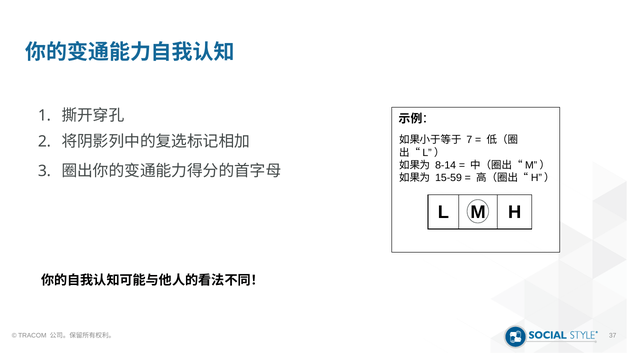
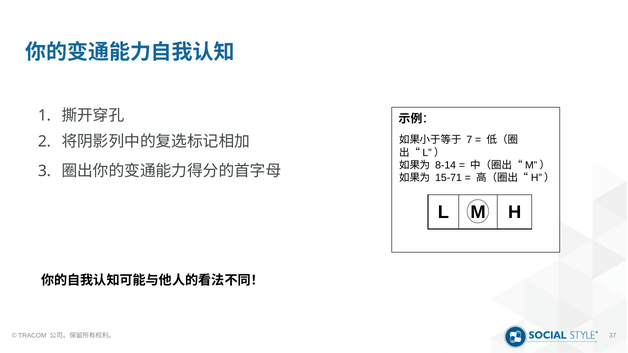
15-59: 15-59 -> 15-71 (449, 178)
